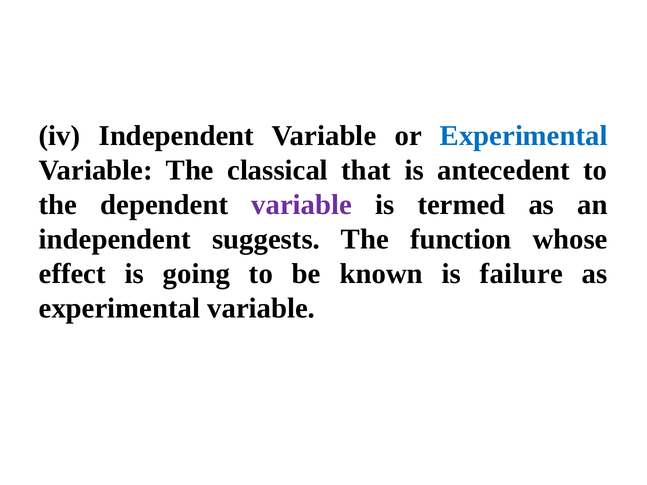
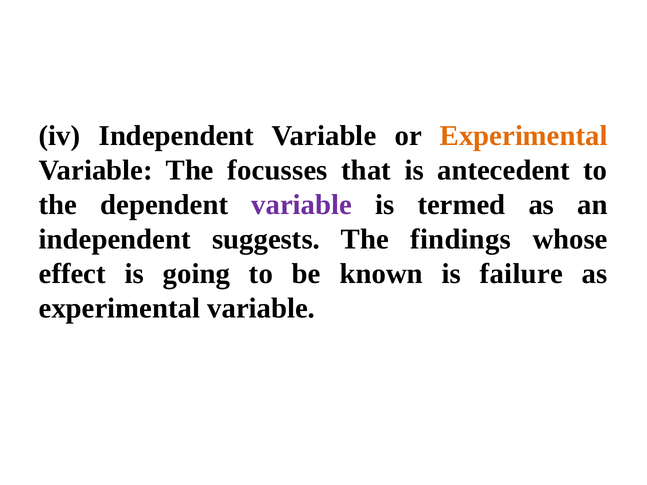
Experimental colour: blue -> orange (524, 136)
classical: classical -> focusses (277, 170)
function: function -> findings (461, 239)
